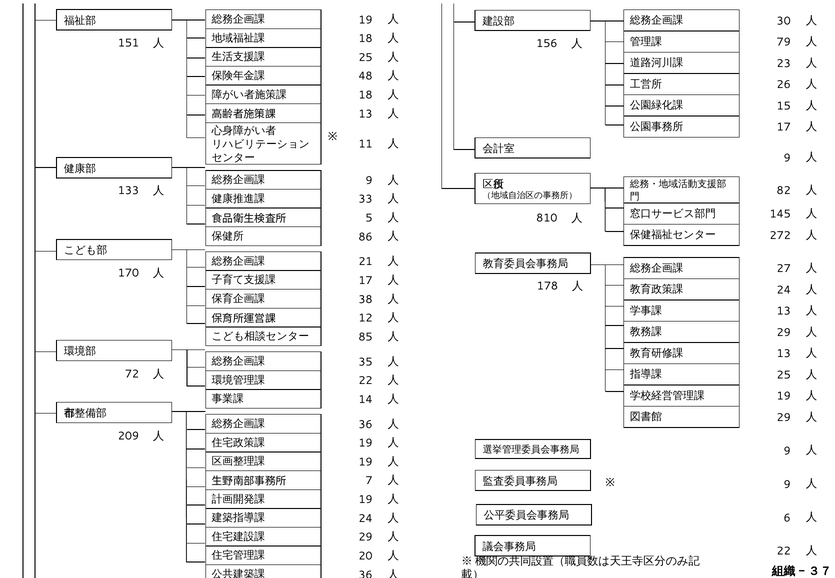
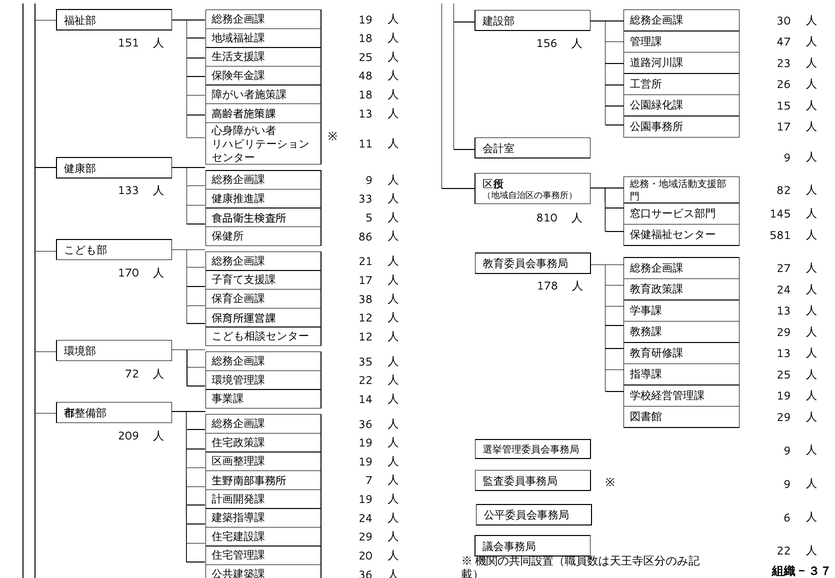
79: 79 -> 47 (784, 42)
272: 272 -> 581 (780, 235)
85: 85 -> 12 (366, 337)
